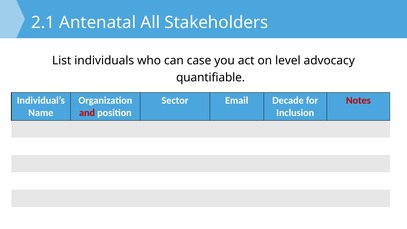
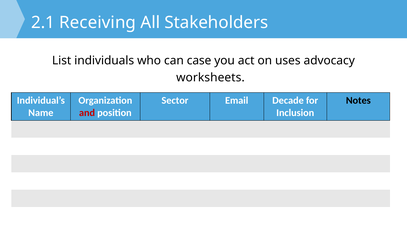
Antenatal: Antenatal -> Receiving (98, 23)
level: level -> uses (288, 61)
quantifiable: quantifiable -> worksheets (210, 78)
Notes colour: red -> black (358, 100)
